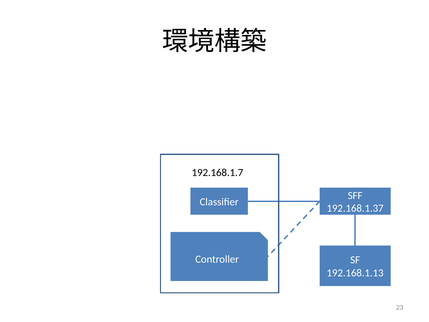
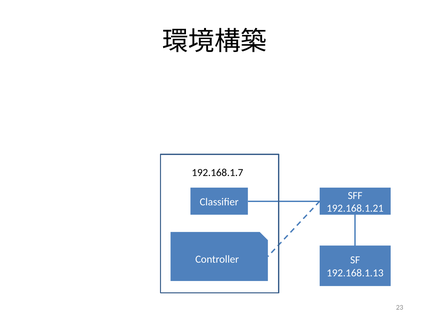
192.168.1.37: 192.168.1.37 -> 192.168.1.21 (355, 208)
